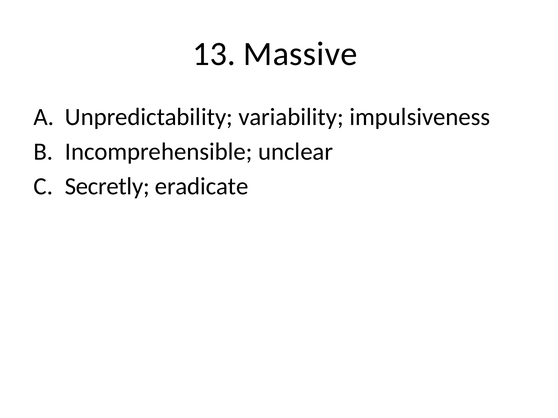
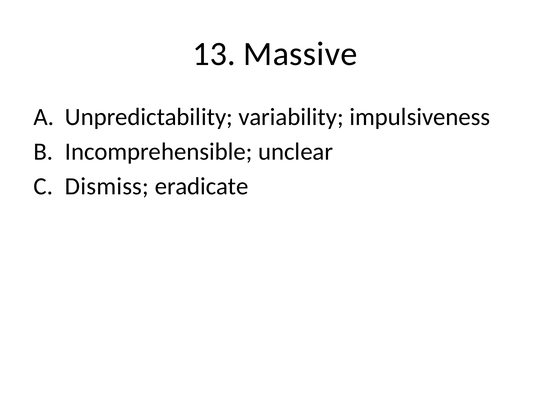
Secretly: Secretly -> Dismiss (107, 187)
